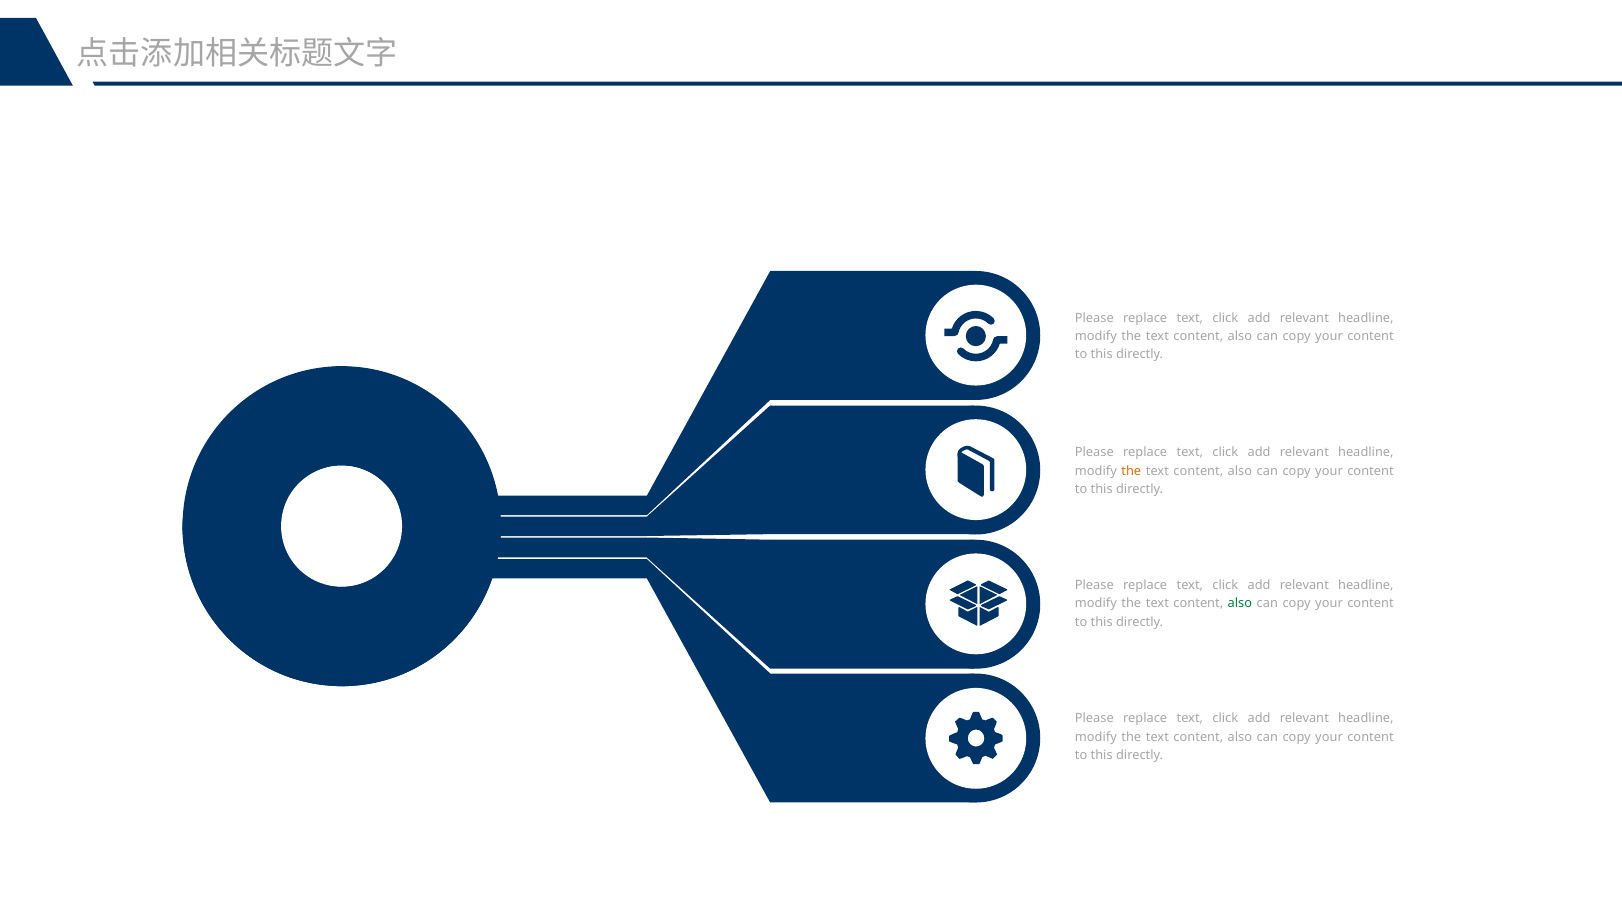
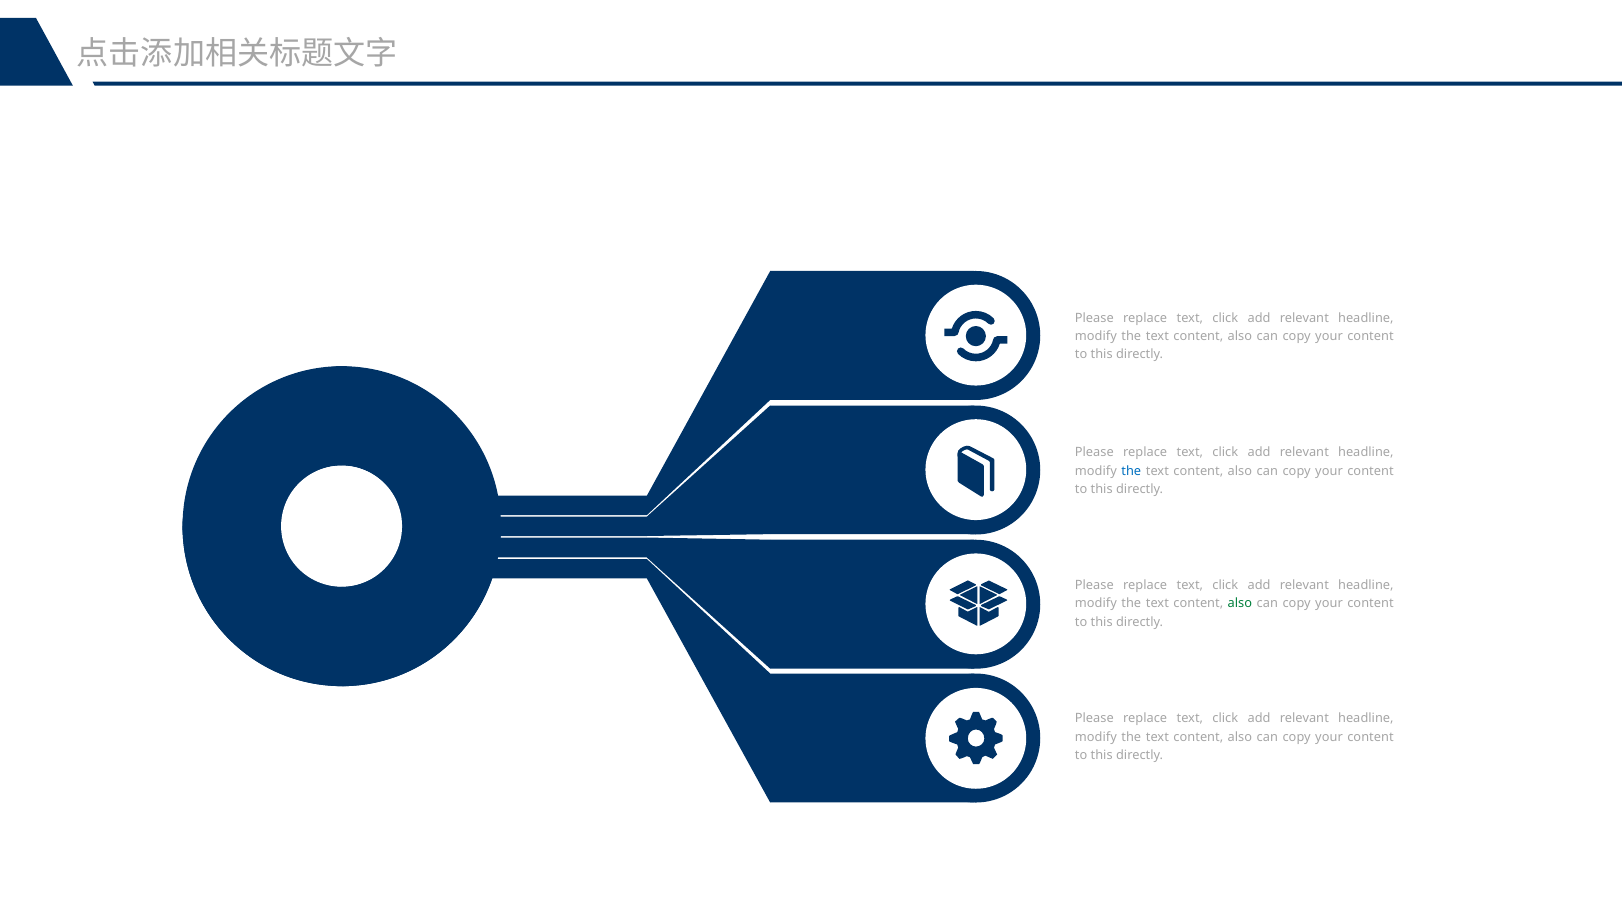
the colour: orange -> blue (1131, 471)
